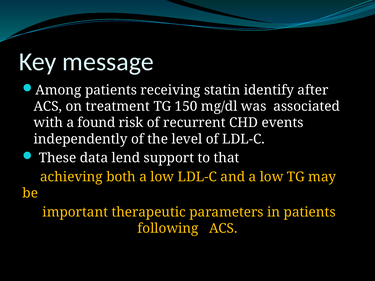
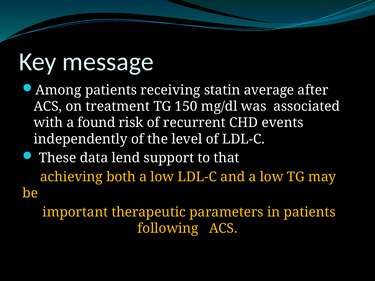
identify: identify -> average (269, 90)
